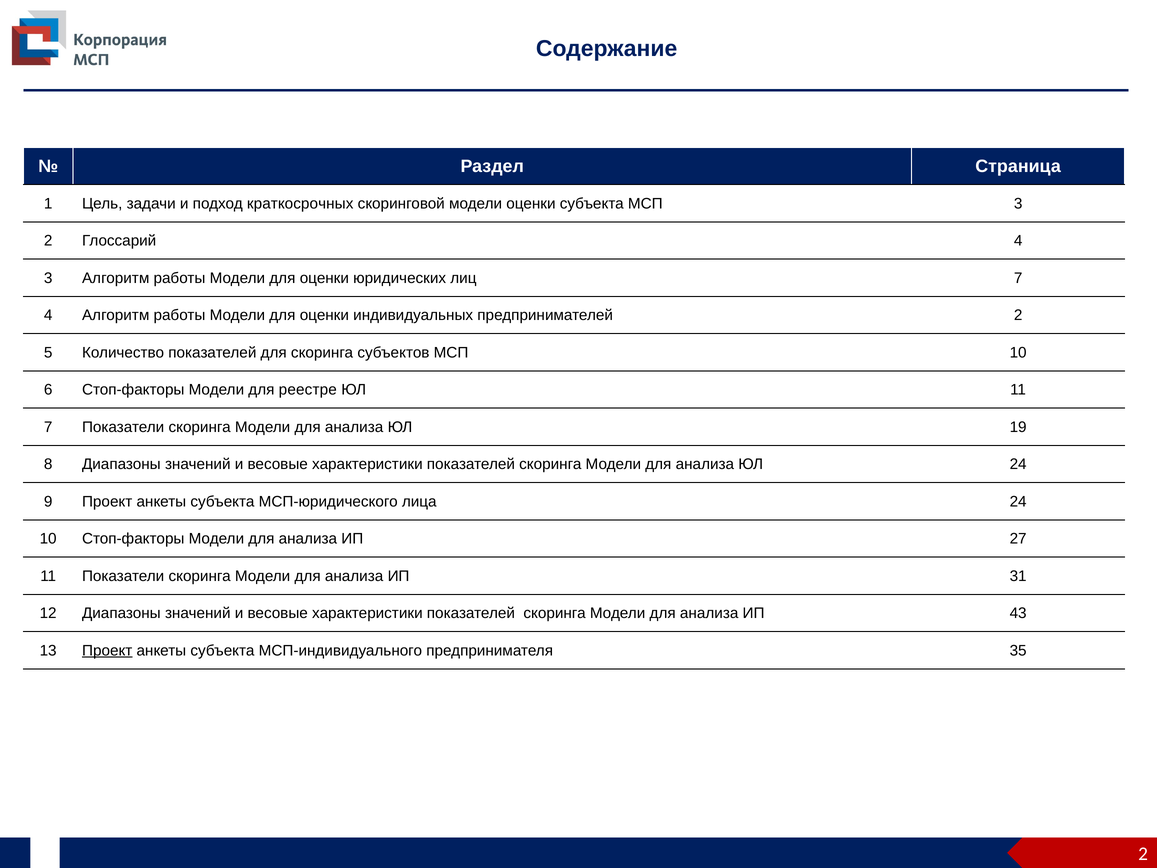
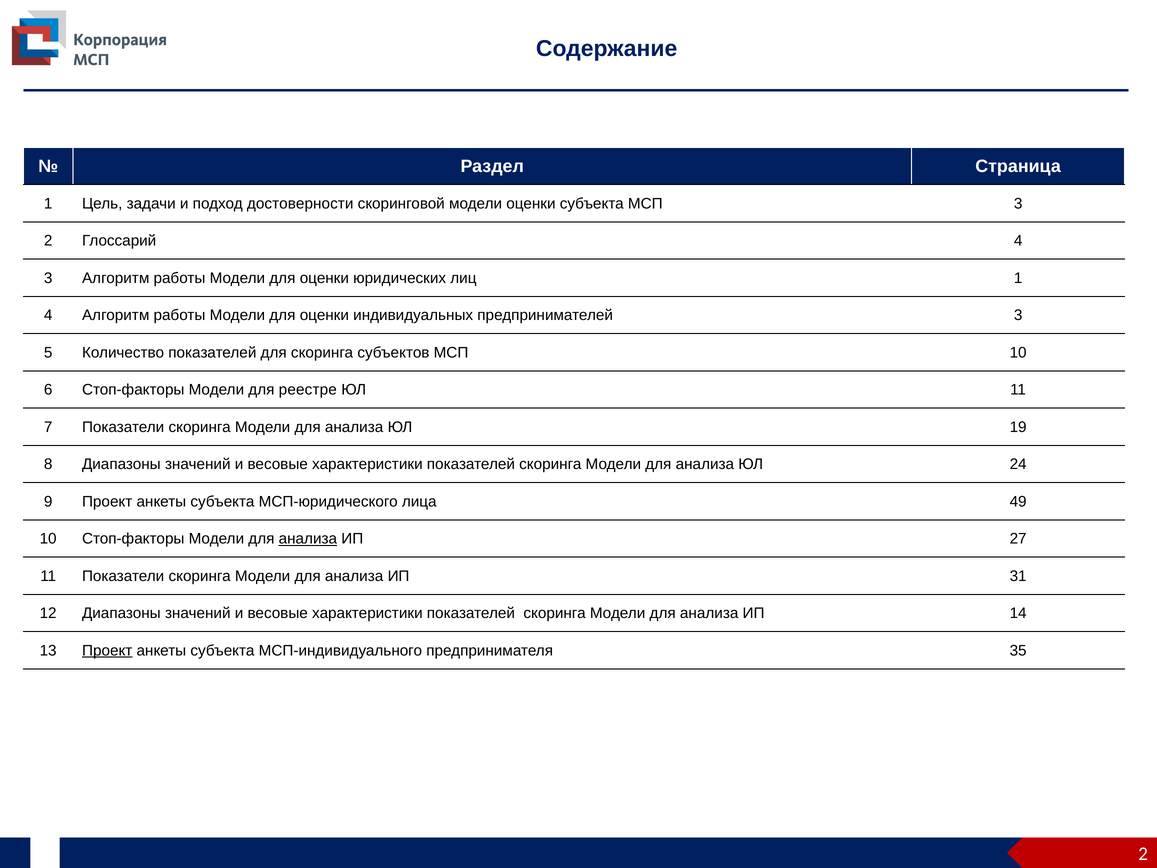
краткосрочных: краткосрочных -> достоверности (300, 203)
лиц 7: 7 -> 1 (1018, 278)
предпринимателей 2: 2 -> 3 (1018, 315)
лица 24: 24 -> 49 (1018, 501)
анализа underline: none -> present (308, 539)
43: 43 -> 14 (1018, 613)
